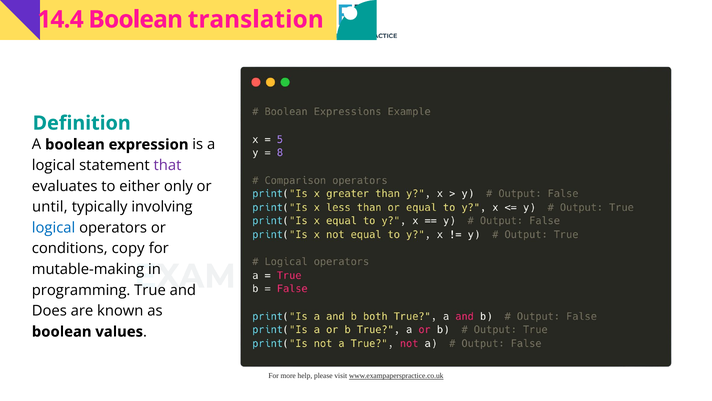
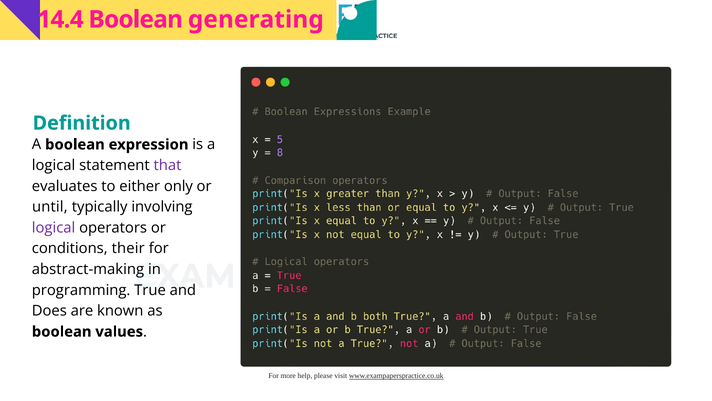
translation: translation -> generating (256, 20)
logical colour: blue -> purple (54, 227)
copy: copy -> their (128, 248)
mutable-making: mutable-making -> abstract-making (88, 269)
